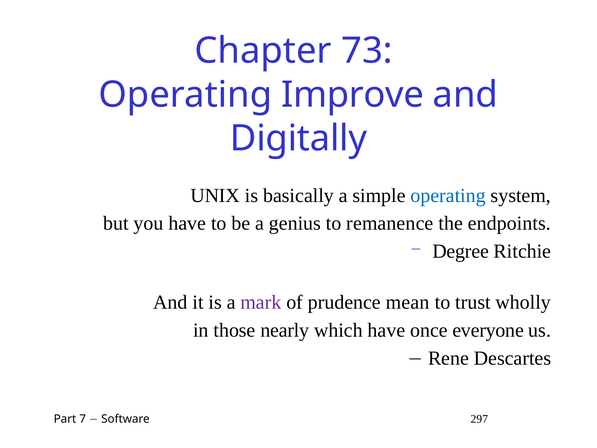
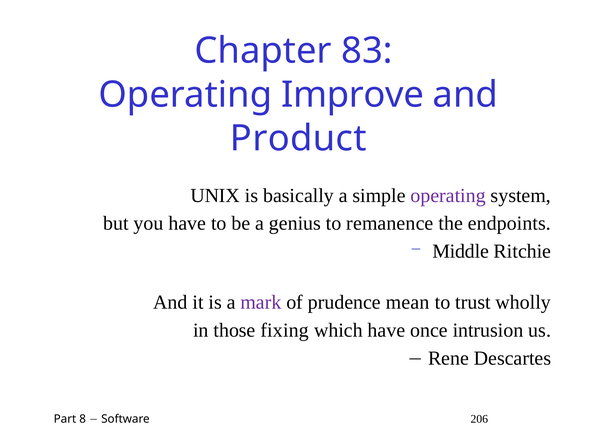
73: 73 -> 83 (367, 51)
Digitally: Digitally -> Product (298, 138)
operating colour: blue -> purple (448, 195)
Degree: Degree -> Middle (461, 251)
nearly: nearly -> fixing (285, 330)
everyone: everyone -> intrusion (488, 330)
7: 7 -> 8 (83, 419)
297: 297 -> 206 (479, 419)
